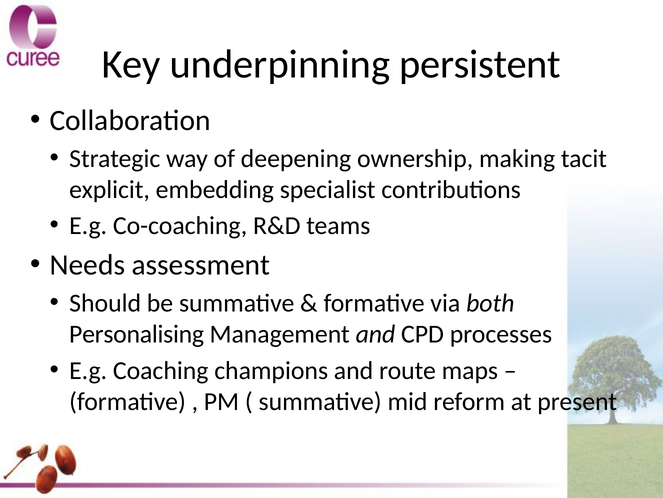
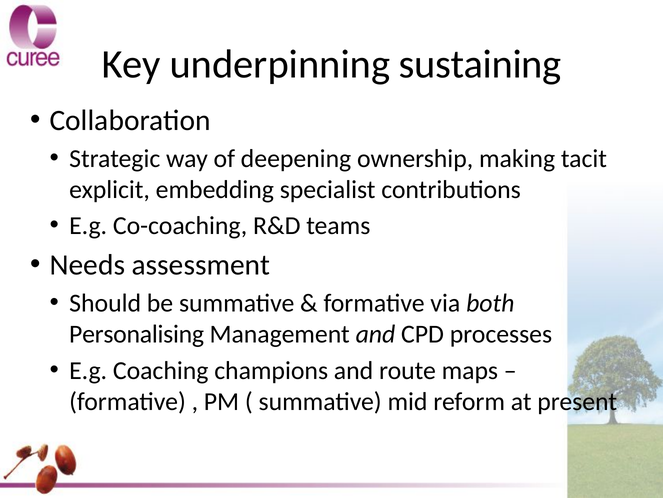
persistent: persistent -> sustaining (480, 64)
